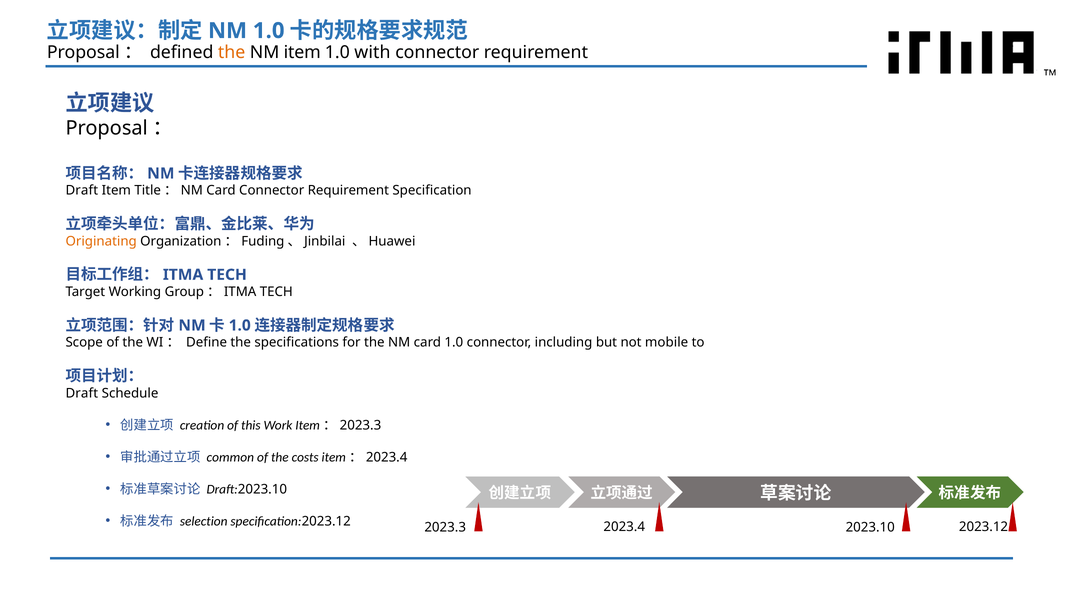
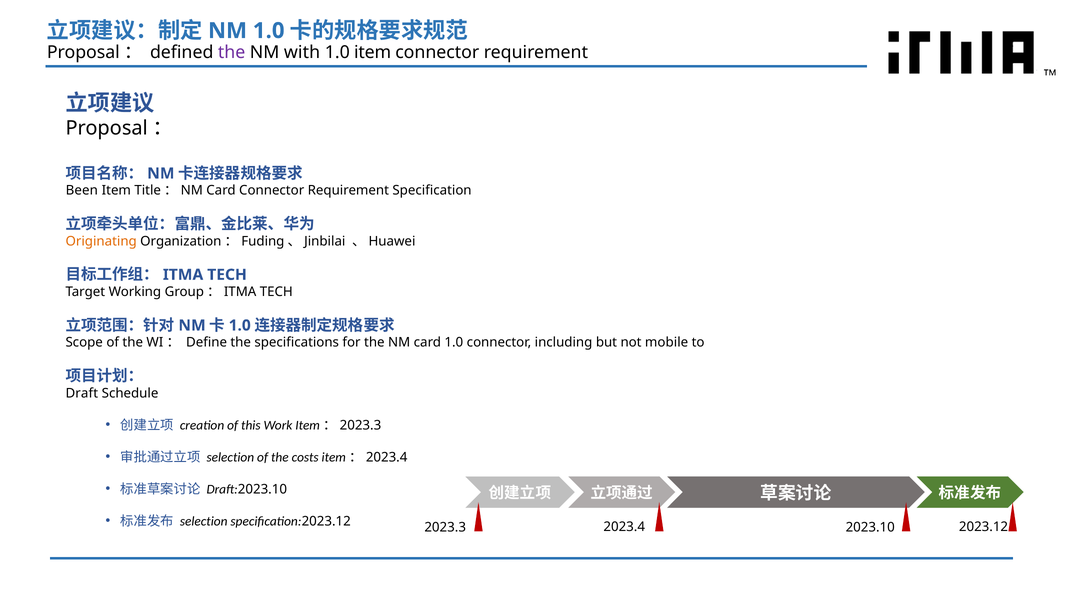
the colour: orange -> purple (232, 52)
NM item: item -> with (302, 52)
1.0 with: with -> item (373, 52)
Draft: Draft -> Been (82, 190)
common: common -> selection (230, 457)
